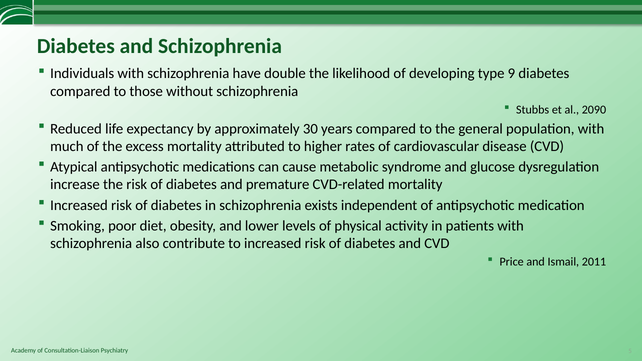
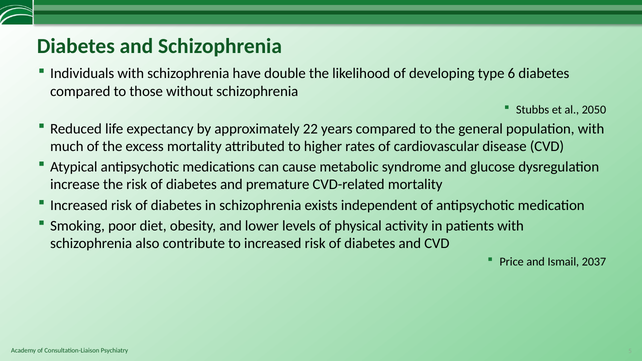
9: 9 -> 6 (511, 74)
2090: 2090 -> 2050 (594, 110)
30: 30 -> 22 (310, 129)
2011: 2011 -> 2037 (594, 262)
